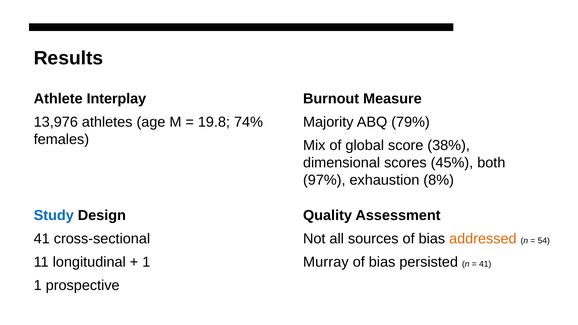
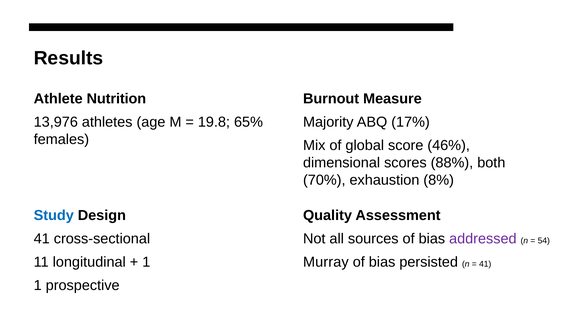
Interplay: Interplay -> Nutrition (116, 99)
74%: 74% -> 65% (248, 122)
79%: 79% -> 17% (411, 122)
38%: 38% -> 46% (449, 146)
45%: 45% -> 88% (452, 163)
97%: 97% -> 70% (324, 180)
addressed colour: orange -> purple (483, 239)
